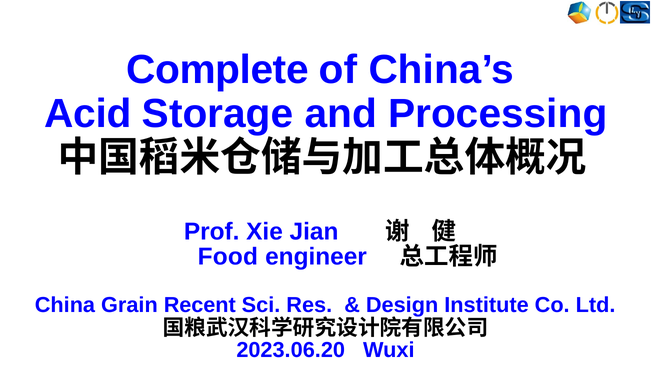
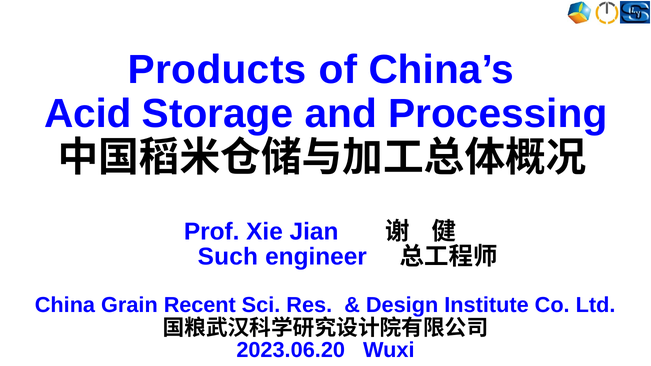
Complete: Complete -> Products (217, 70)
Food: Food -> Such (228, 257)
